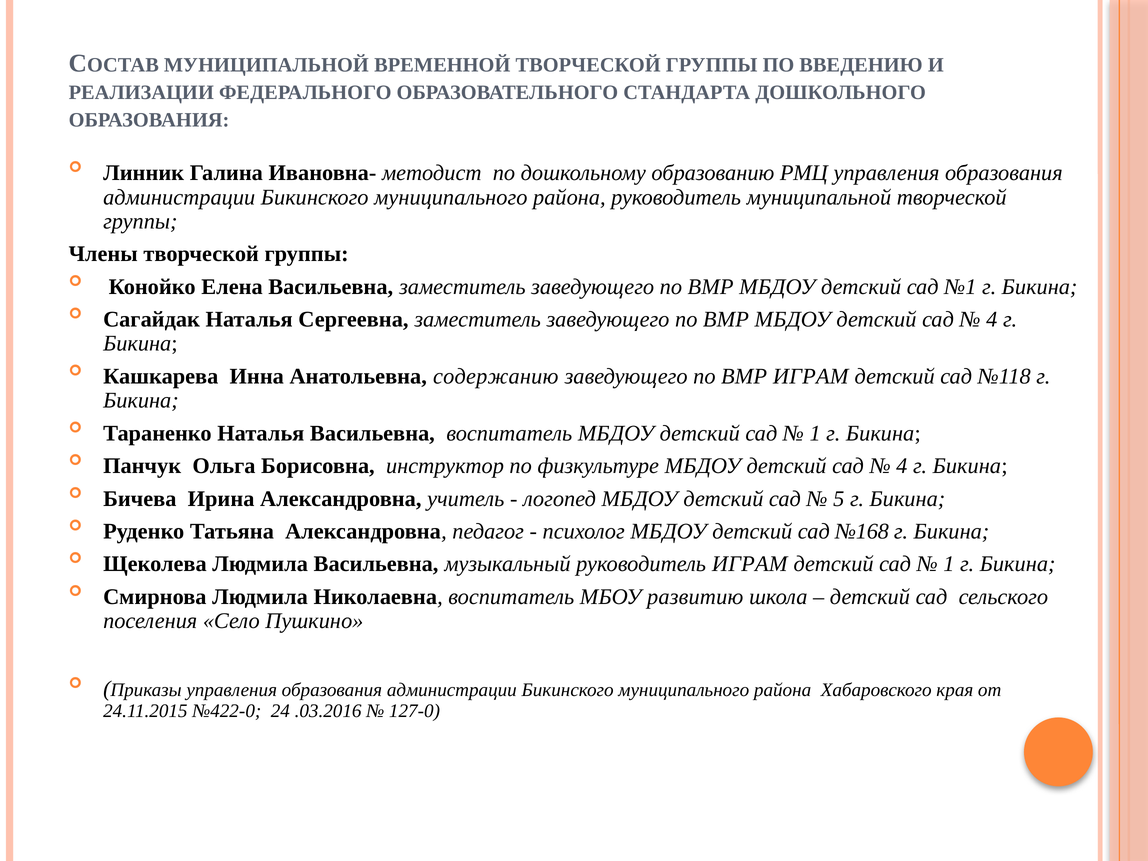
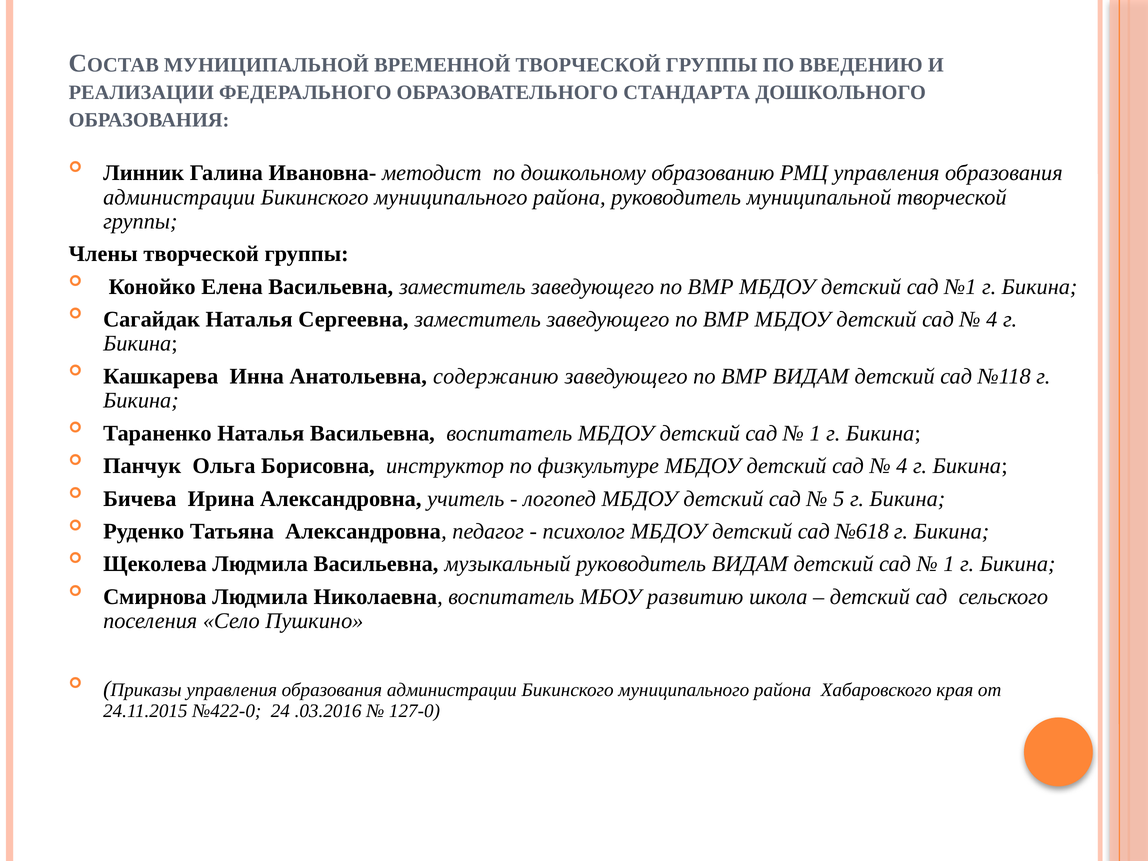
ВМР ИГРАМ: ИГРАМ -> ВИДАМ (811, 376)
№168: №168 -> №618 (862, 531)
руководитель ИГРАМ: ИГРАМ -> ВИДАМ (750, 564)
